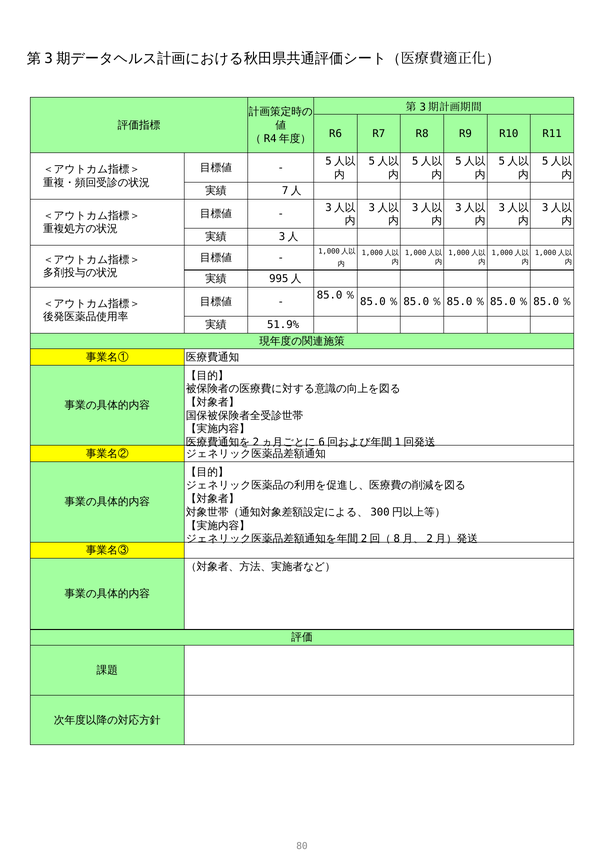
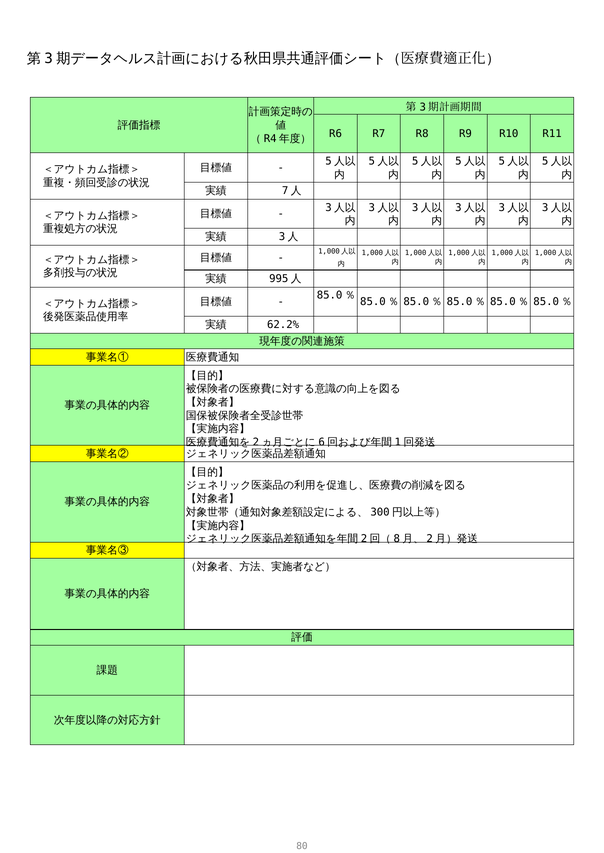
51.9%: 51.9% -> 62.2% (283, 324)
